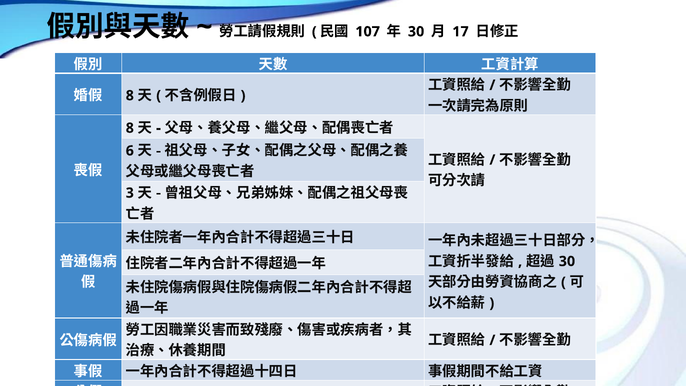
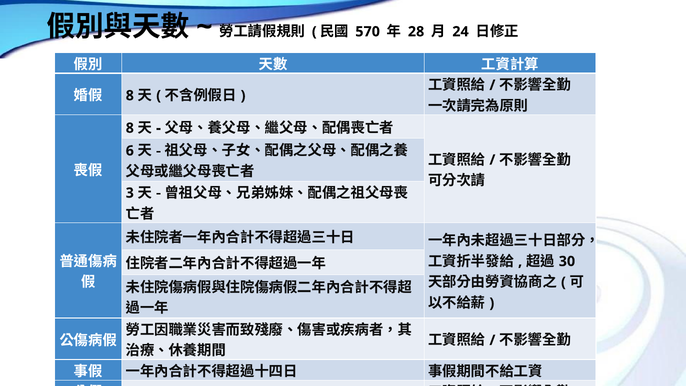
107: 107 -> 570 (368, 32)
30: 30 -> 28 (416, 32)
17: 17 -> 24 (461, 32)
